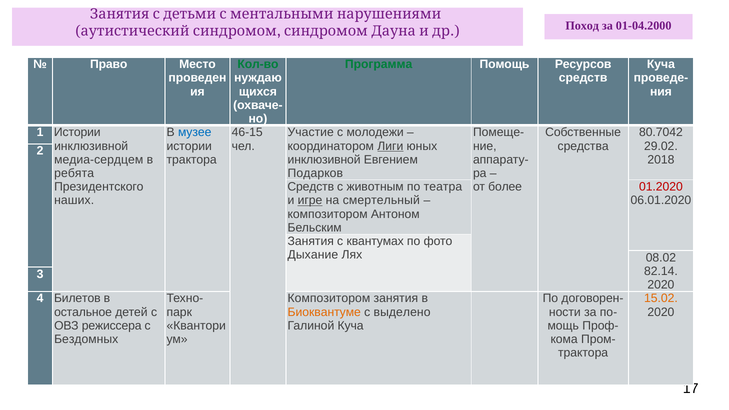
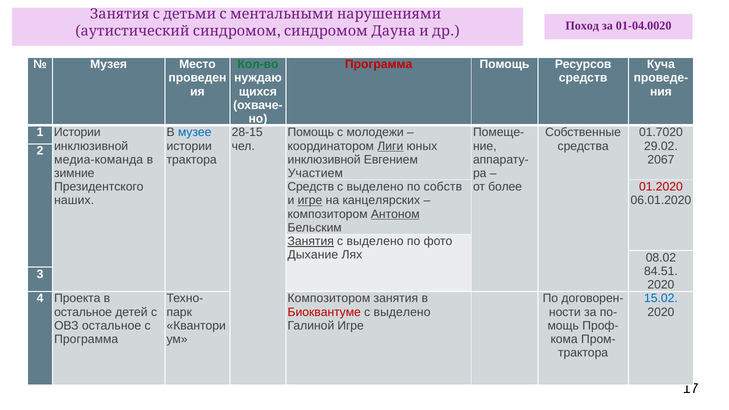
01-04.2000: 01-04.2000 -> 01-04.0020 (644, 26)
Право: Право -> Музея (109, 64)
Программа colour: green -> red (379, 64)
46-15: 46-15 -> 28-15 (247, 132)
Участие: Участие -> Помощь (311, 132)
80.7042: 80.7042 -> 01.7020 (661, 132)
медиа-сердцем: медиа-сердцем -> медиа-команда (99, 160)
2018: 2018 -> 2067 (661, 160)
ребята: ребята -> зимние (74, 173)
Подарков: Подарков -> Участием (315, 173)
животным: животным -> выделено (375, 187)
театра: театра -> собств (443, 187)
смертельный: смертельный -> канцелярских (381, 200)
Антоном underline: none -> present (395, 214)
Занятия underline: none -> present (311, 241)
квантумах: квантумах -> выделено (375, 241)
82.14: 82.14 -> 84.51 (661, 271)
Билетов: Билетов -> Проекта (77, 299)
15.02 colour: orange -> blue (661, 299)
Биоквантуме colour: orange -> red (324, 312)
ОВЗ режиссера: режиссера -> остальное (112, 326)
Галиной Куча: Куча -> Игре (351, 326)
Бездомных: Бездомных -> Программа (86, 339)
